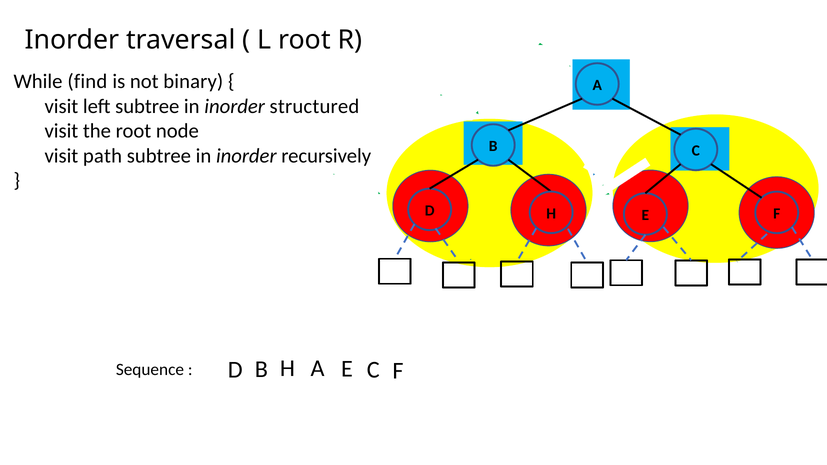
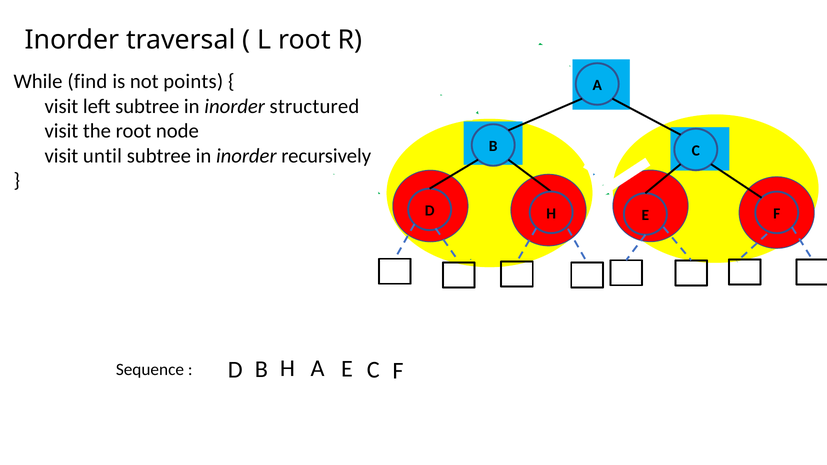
binary: binary -> points (193, 81)
path: path -> until (102, 156)
